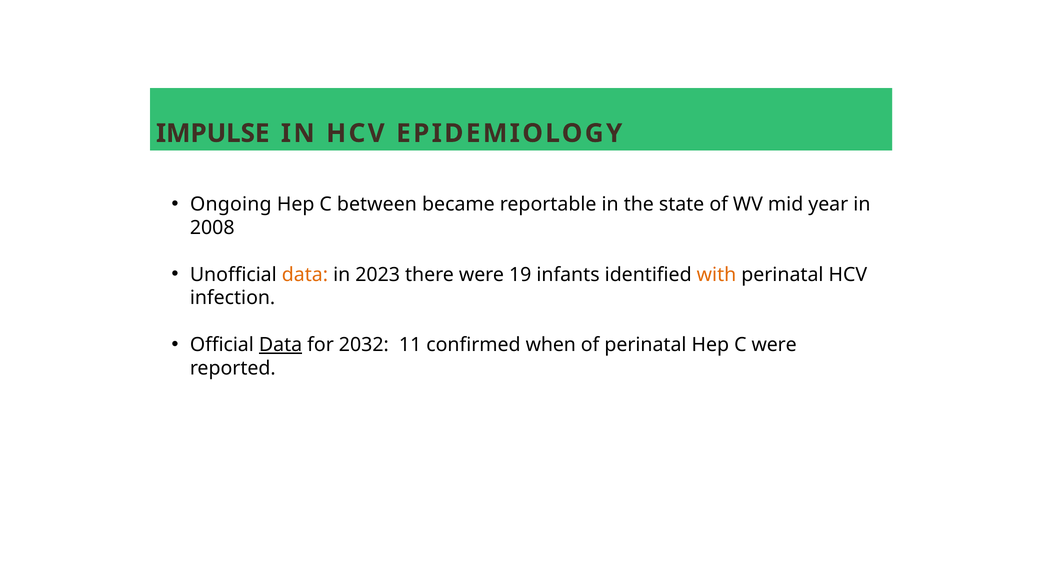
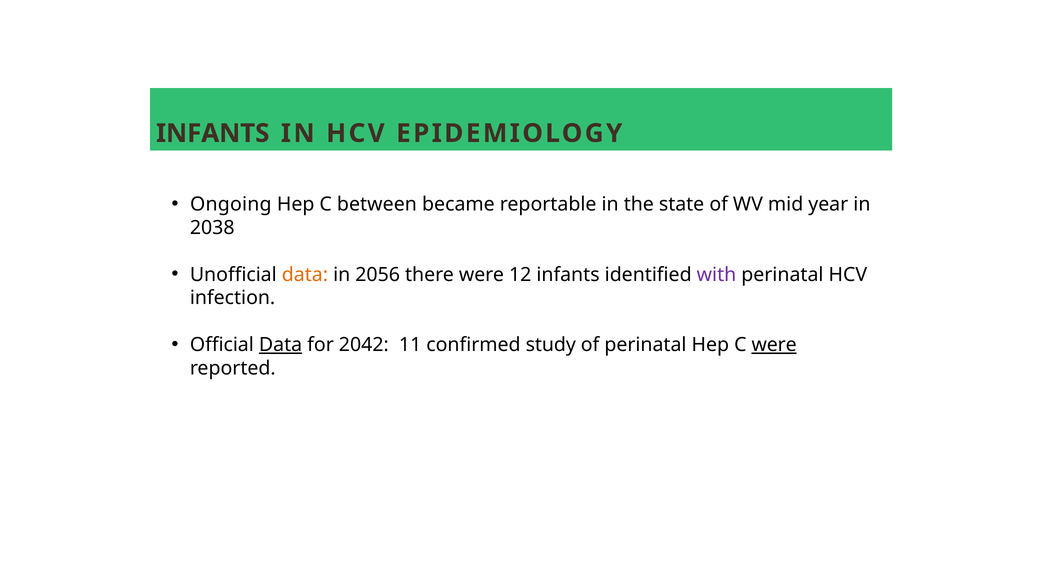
IMPULSE: IMPULSE -> INFANTS (213, 133)
2008: 2008 -> 2038 (212, 228)
2023: 2023 -> 2056 (378, 275)
19: 19 -> 12 (520, 275)
with colour: orange -> purple (716, 275)
2032: 2032 -> 2042 (364, 345)
when: when -> study (551, 345)
were underline: none -> present (774, 345)
